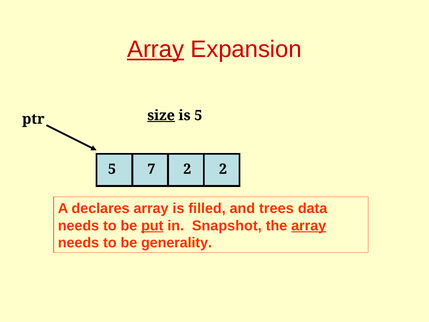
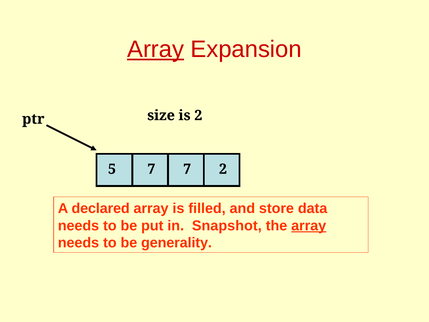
size underline: present -> none (161, 115)
is 5: 5 -> 2 (198, 115)
7 2: 2 -> 7 (187, 169)
declares: declares -> declared (101, 208)
trees: trees -> store (276, 208)
put underline: present -> none (152, 225)
